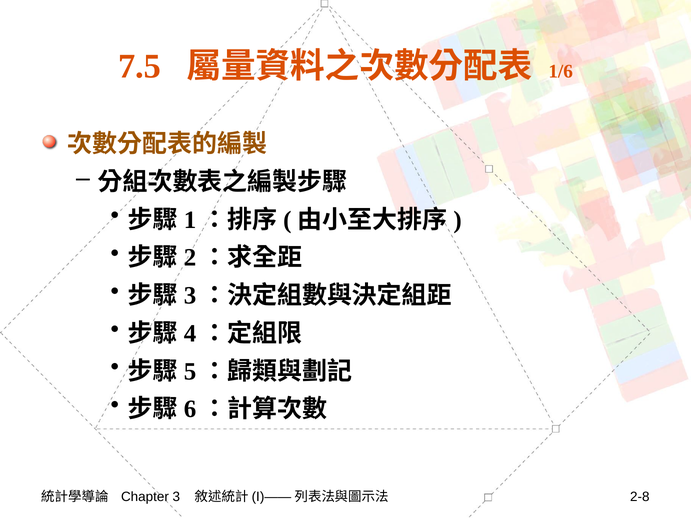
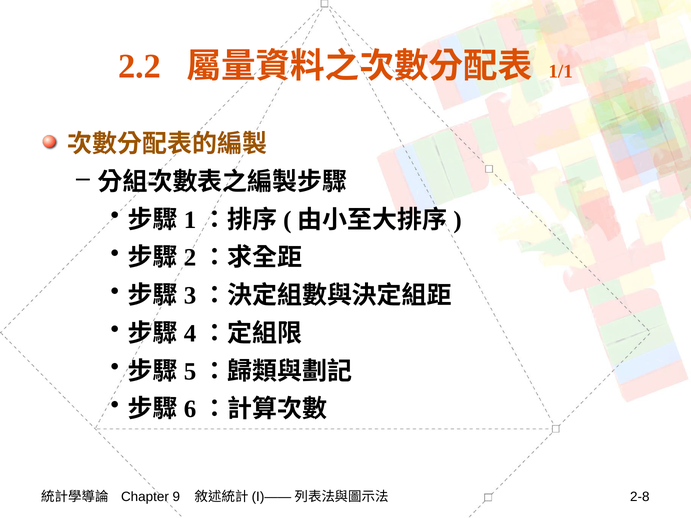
7.5: 7.5 -> 2.2 (140, 66)
1/6: 1/6 -> 1/1 (561, 71)
3: 3 -> 9 (176, 497)
